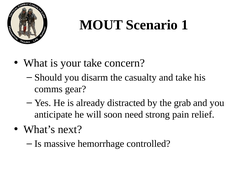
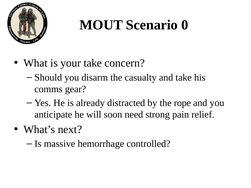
1: 1 -> 0 (185, 25)
grab: grab -> rope (182, 103)
